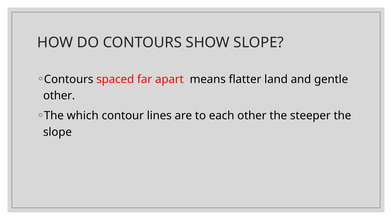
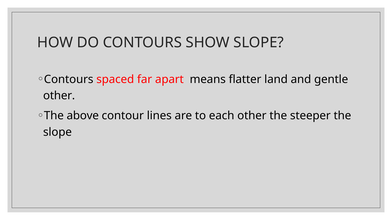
which: which -> above (83, 116)
